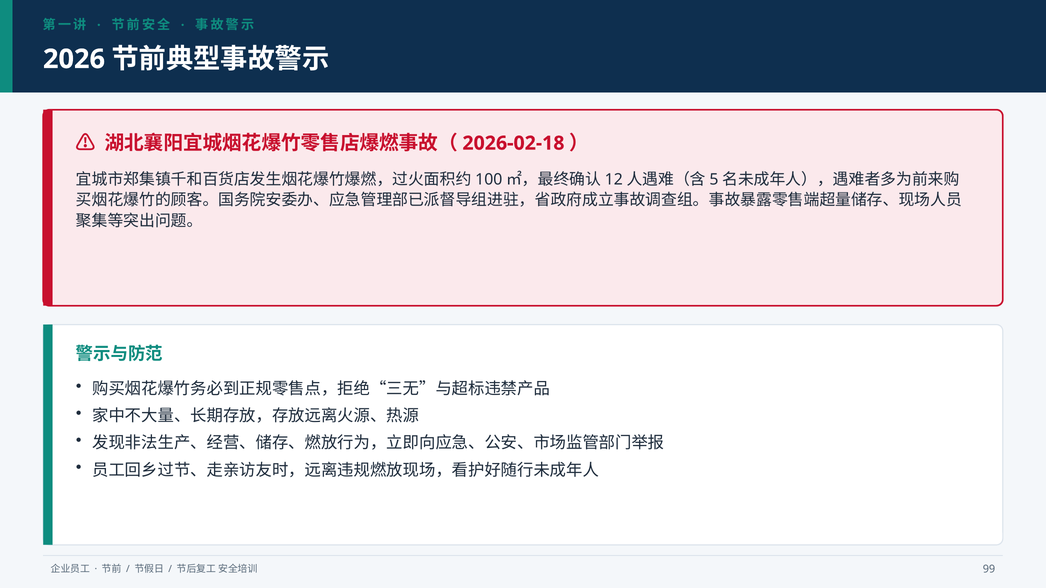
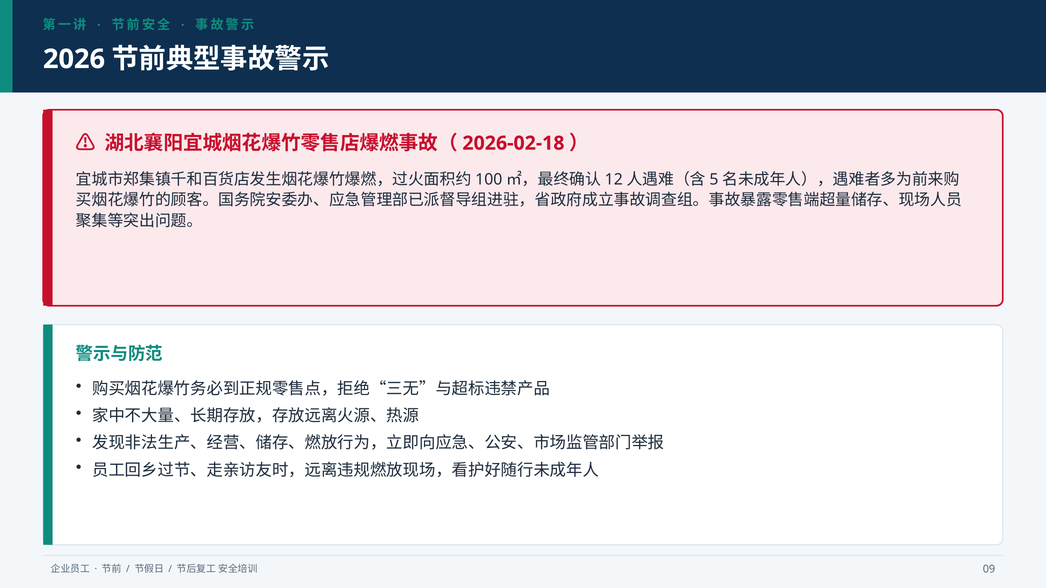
99: 99 -> 09 (989, 569)
